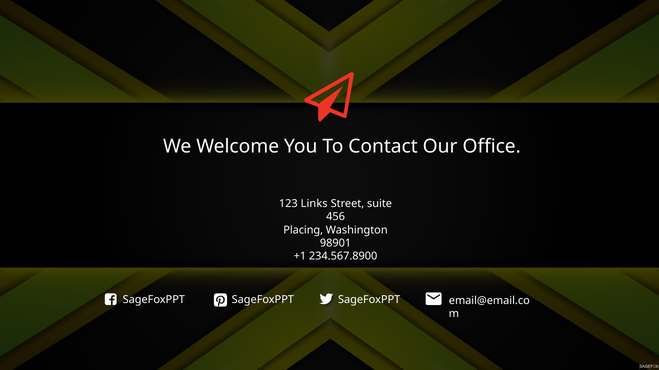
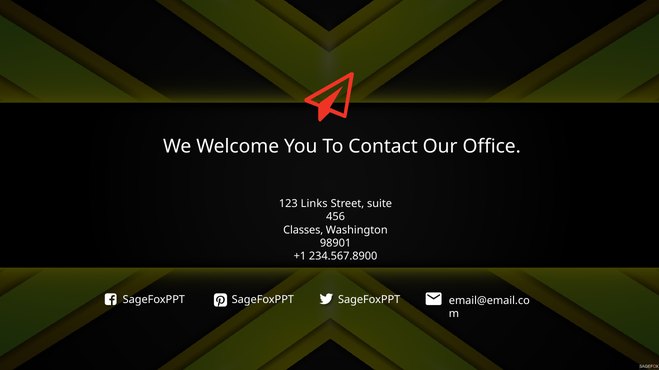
Placing: Placing -> Classes (303, 230)
